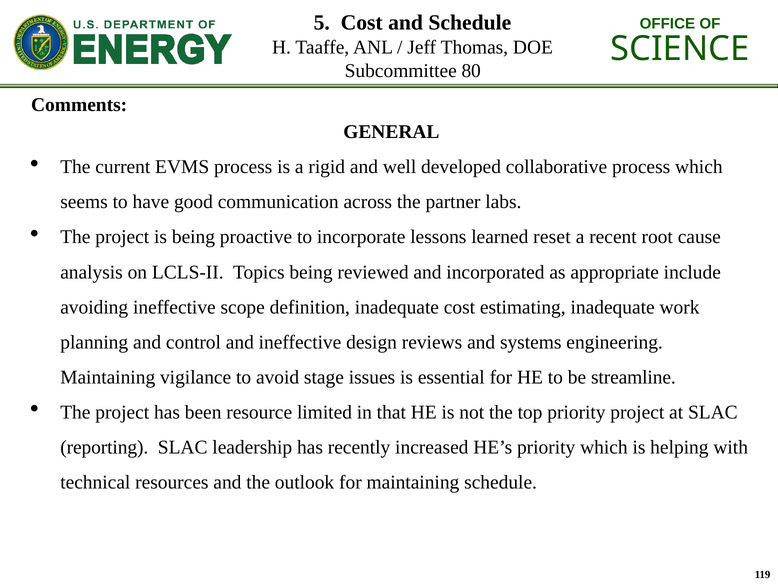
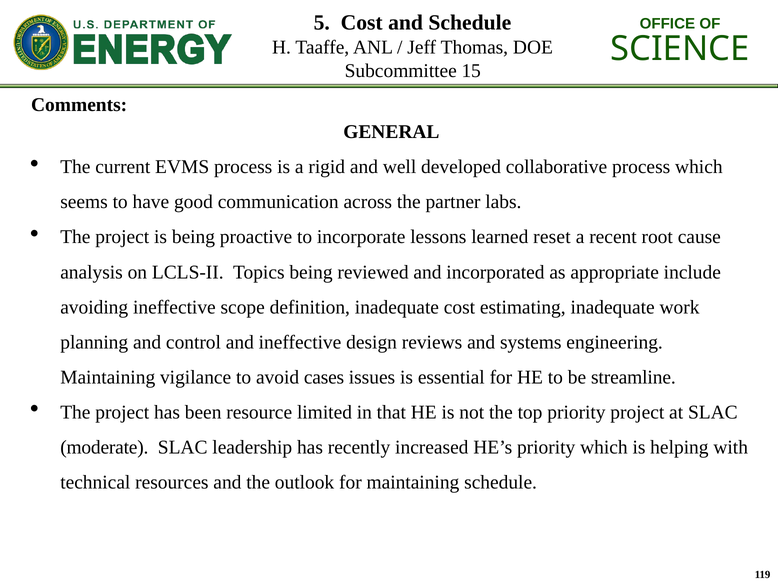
80: 80 -> 15 (471, 71)
stage: stage -> cases (324, 377)
reporting: reporting -> moderate (104, 447)
